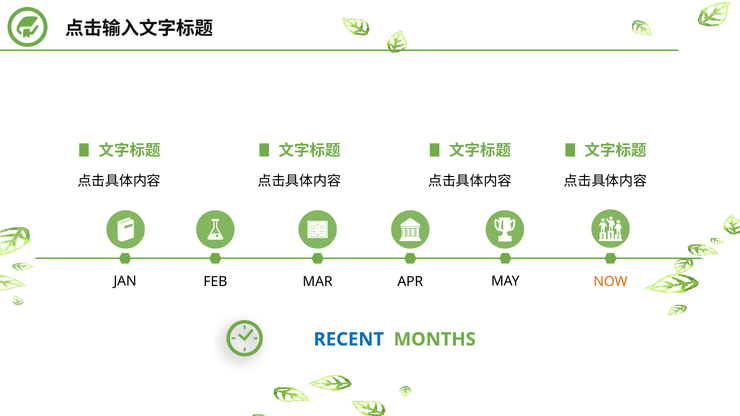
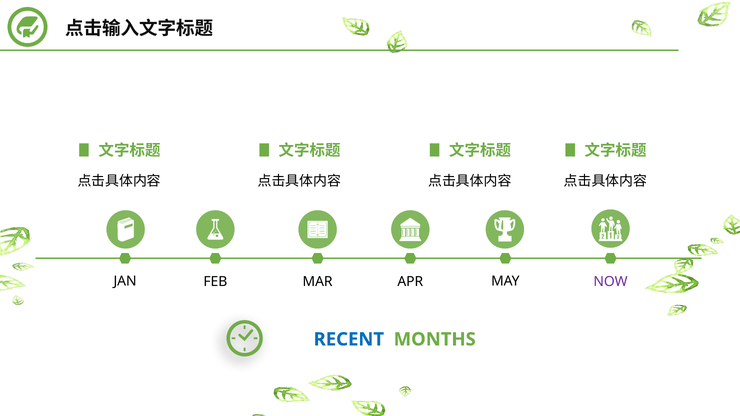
NOW colour: orange -> purple (611, 282)
